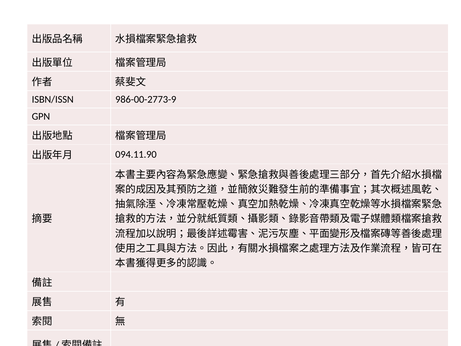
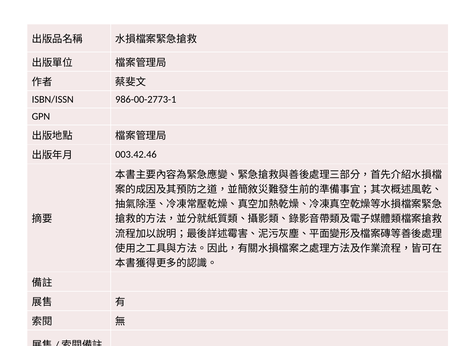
986-00-2773-9: 986-00-2773-9 -> 986-00-2773-1 (146, 99)
094.11.90: 094.11.90 -> 003.42.46 (136, 154)
